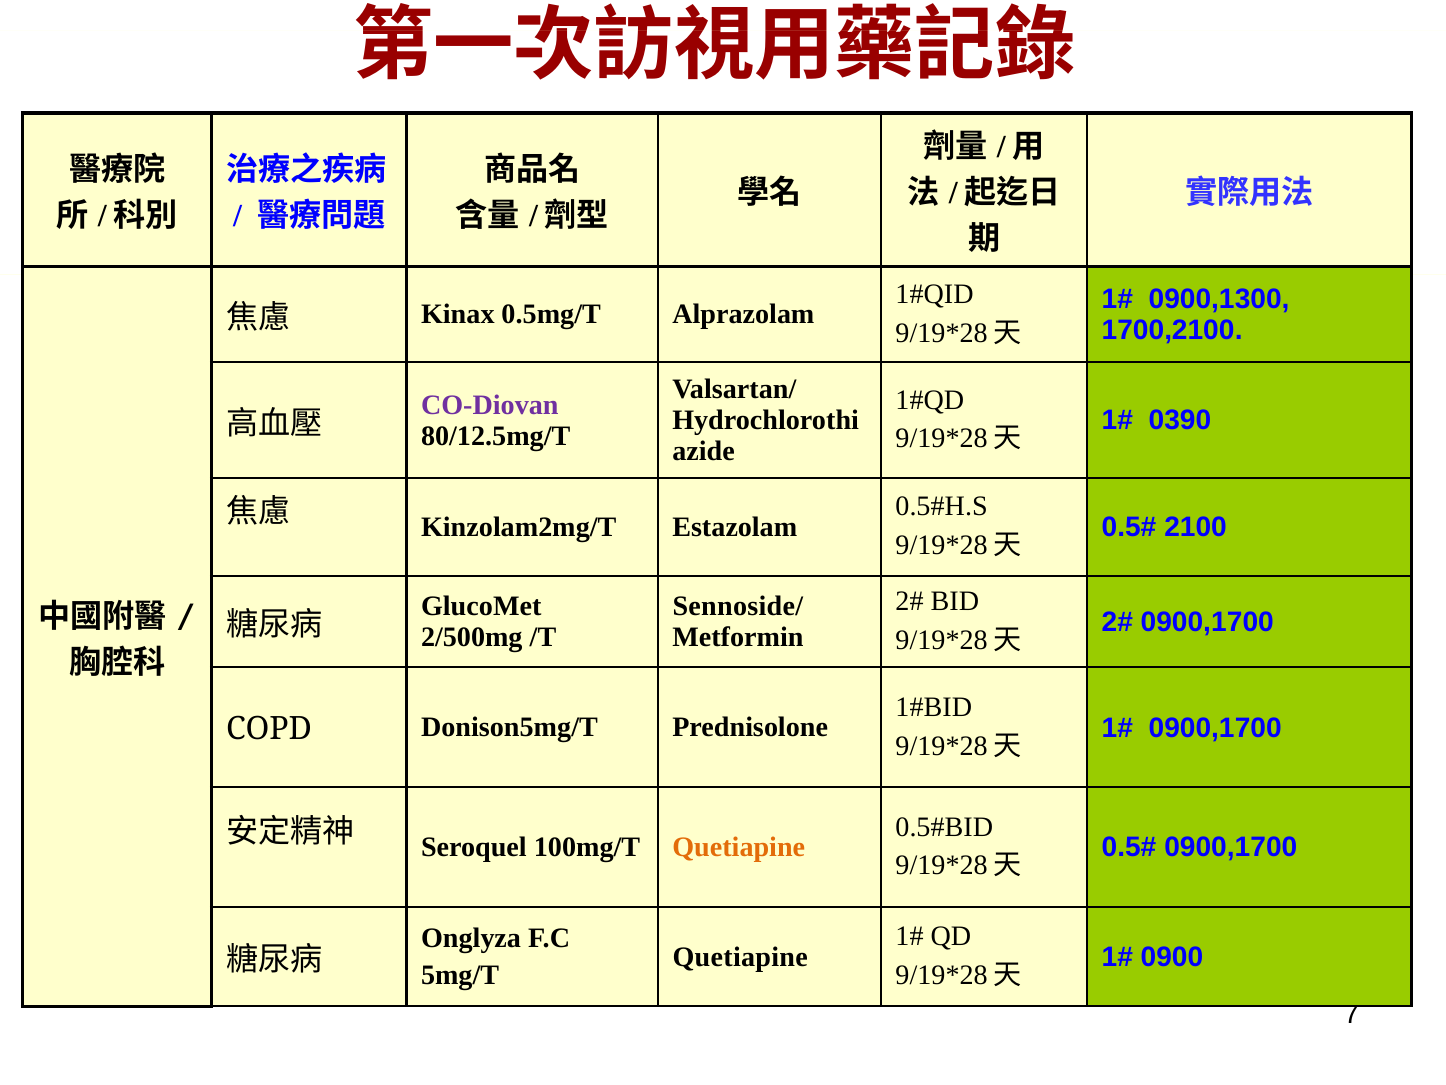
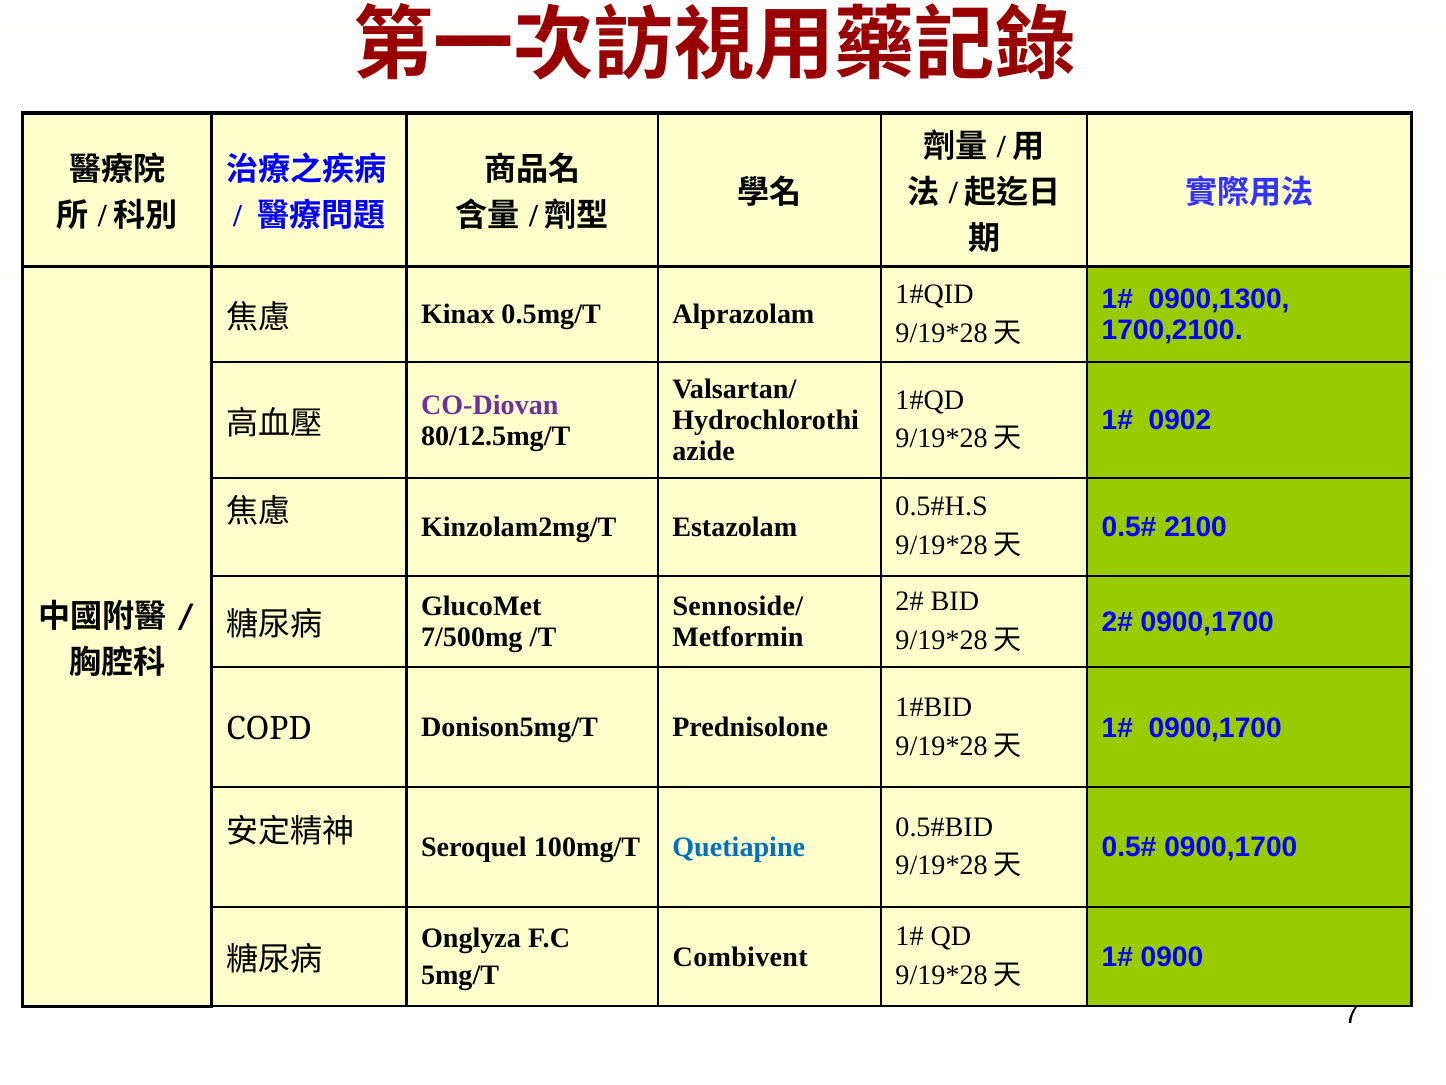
0390: 0390 -> 0902 (1180, 420)
2/500mg: 2/500mg -> 7/500mg (472, 637)
Quetiapine colour: orange -> blue (739, 847)
Quetiapine: Quetiapine -> Combivent (740, 956)
